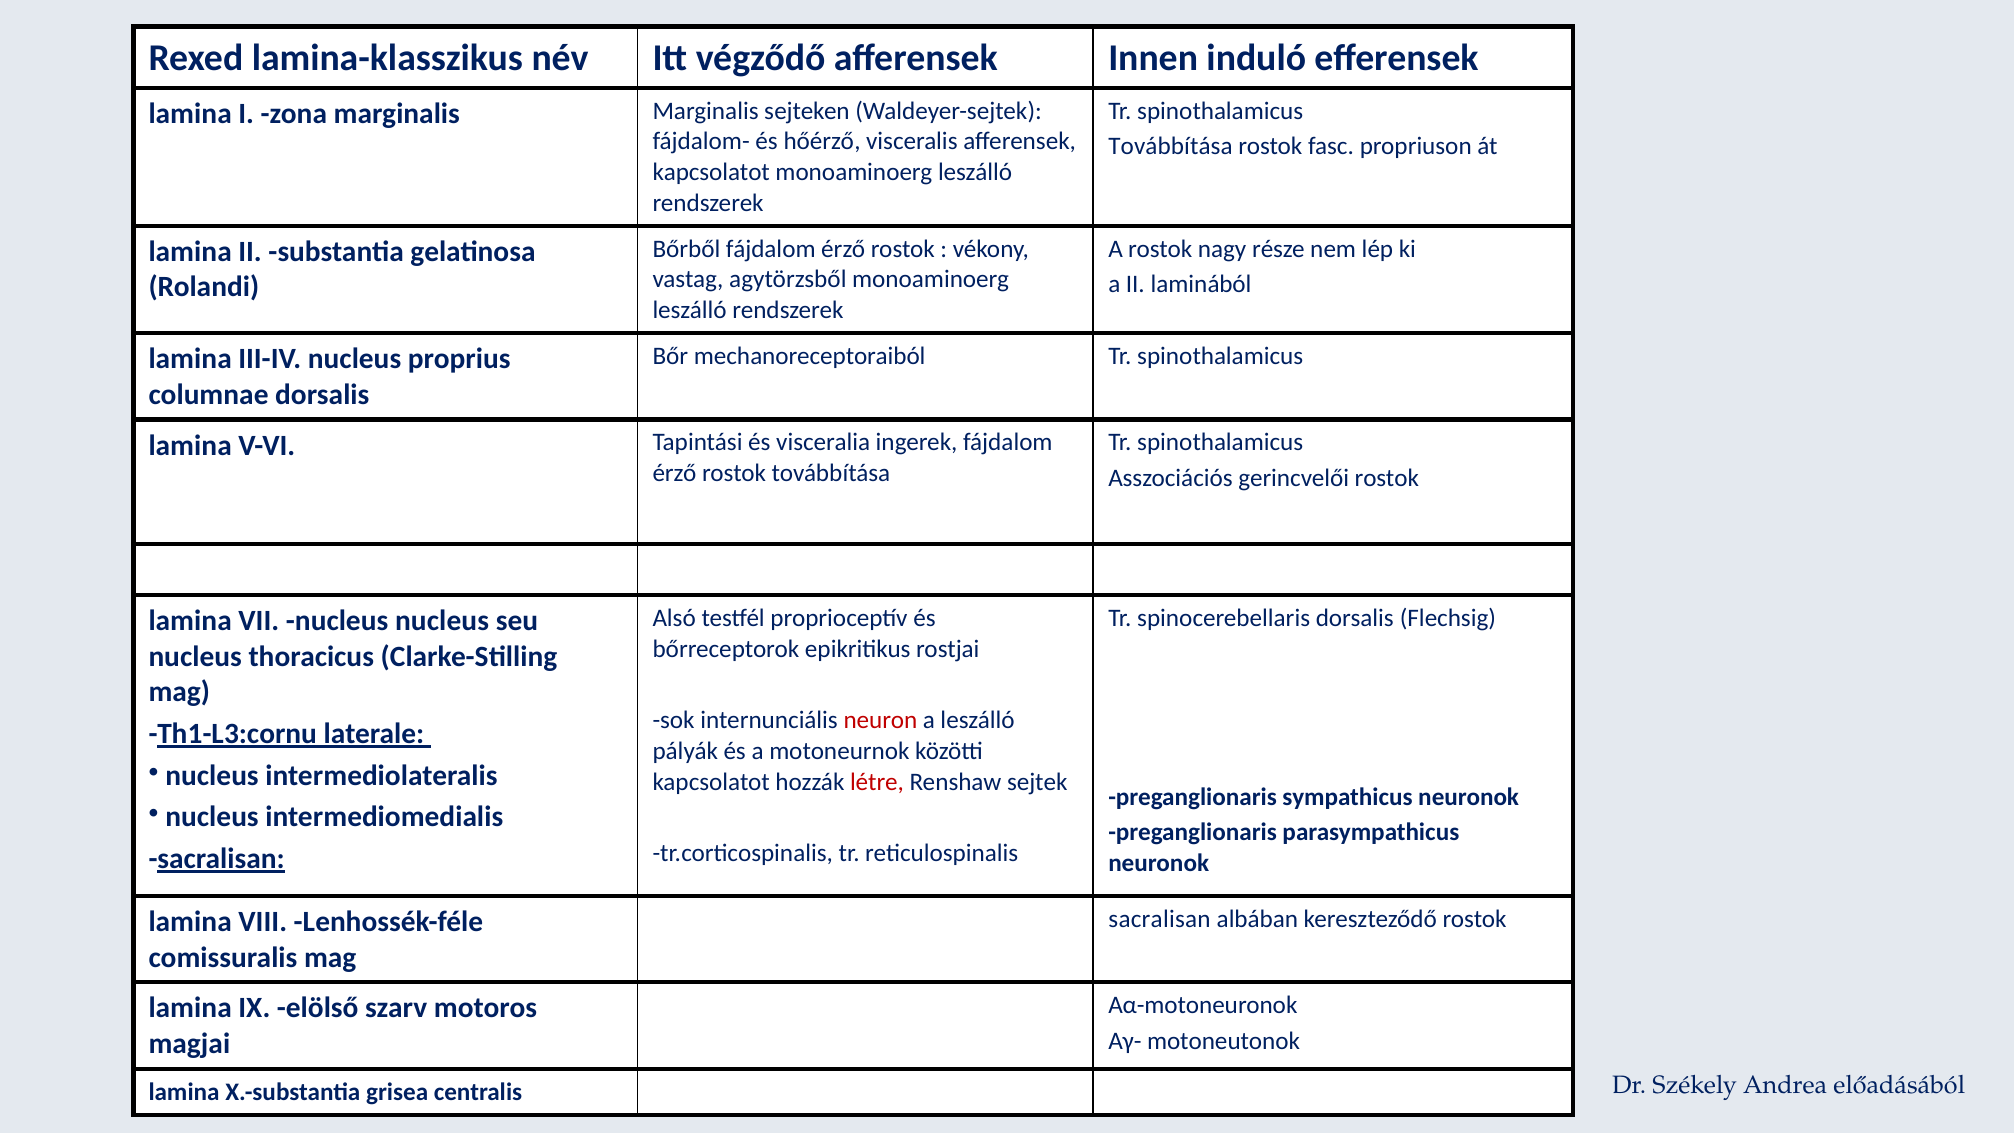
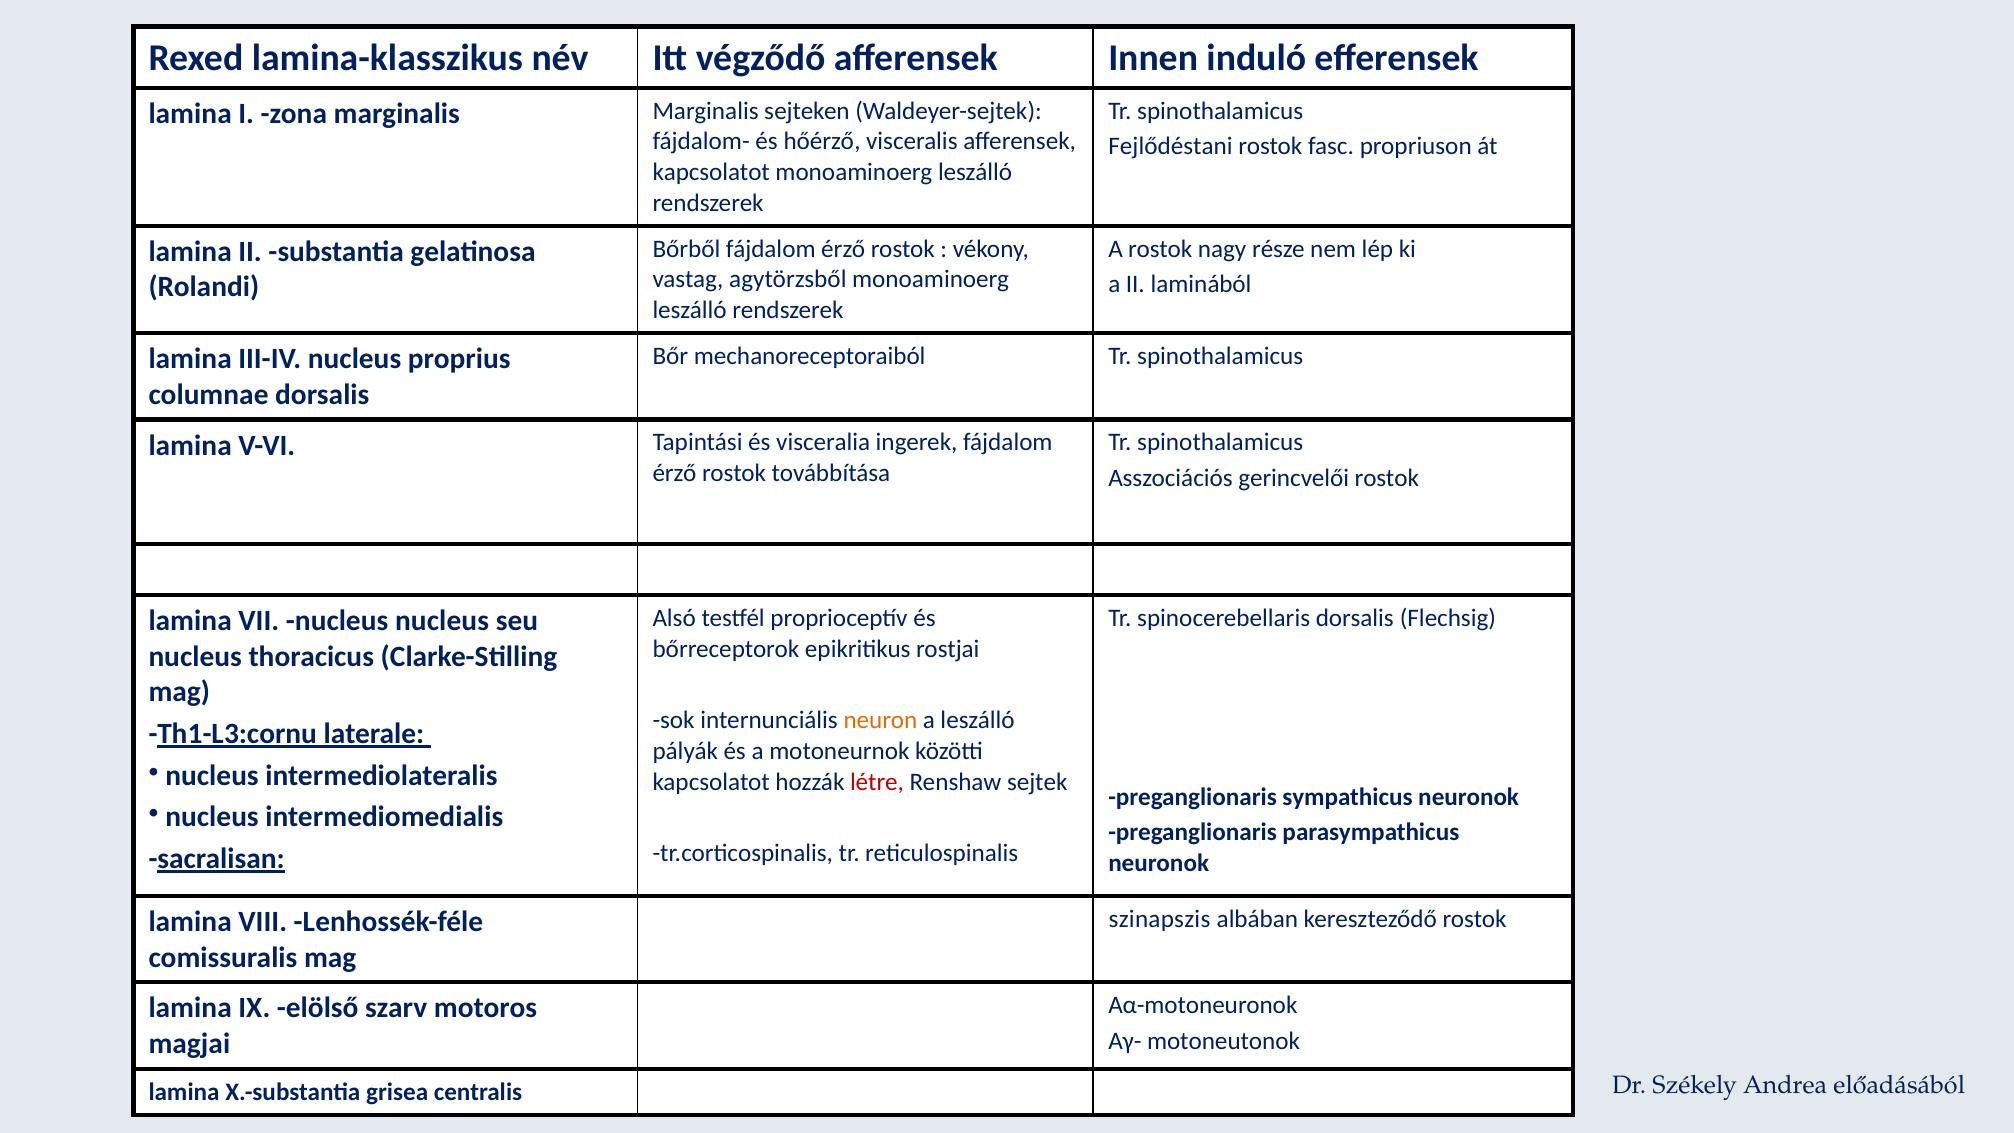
Továbbítása: Továbbítása -> Fejlődéstani (1171, 147)
neuron colour: red -> orange (880, 720)
sacralisan: sacralisan -> szinapszis (1160, 919)
